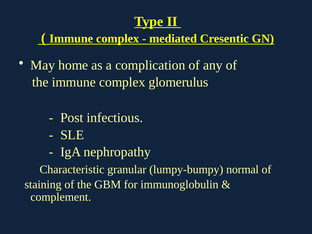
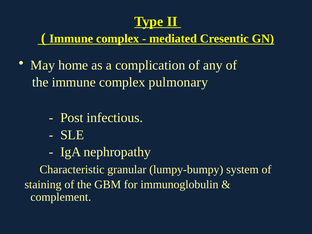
glomerulus: glomerulus -> pulmonary (178, 82)
normal: normal -> system (242, 169)
